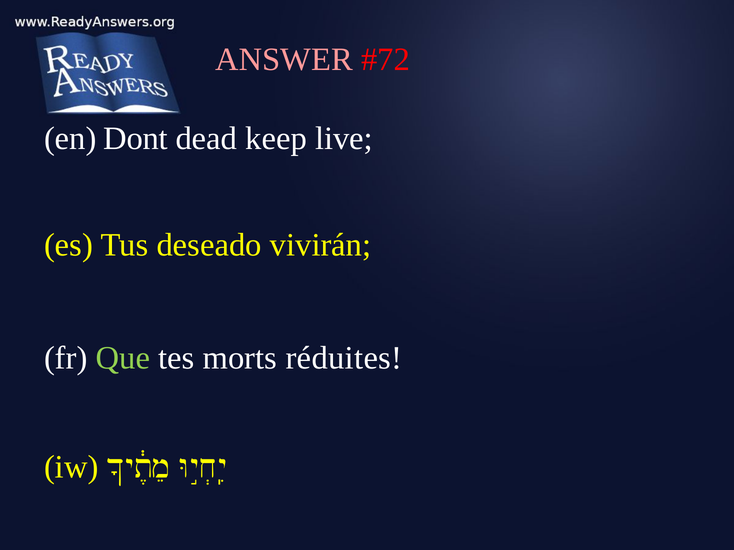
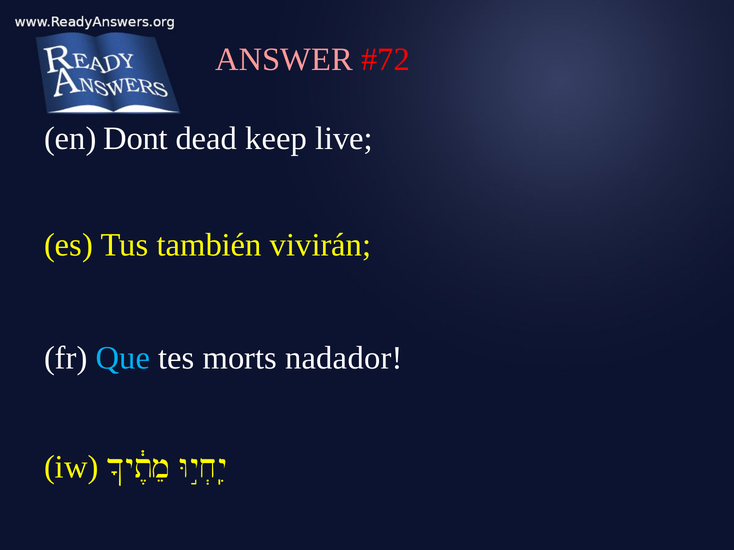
deseado: deseado -> también (209, 245)
Que colour: light green -> light blue (123, 358)
réduites: réduites -> nadador (344, 358)
